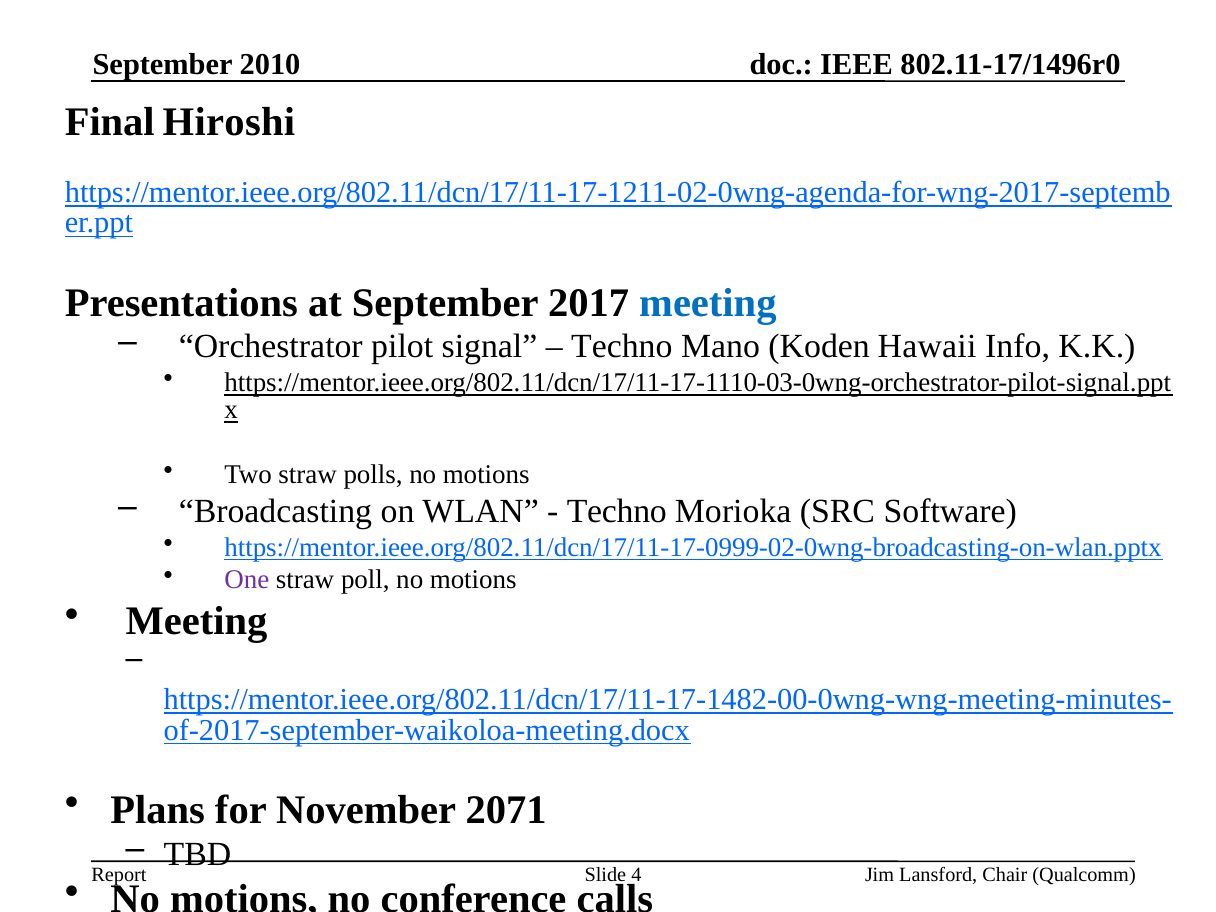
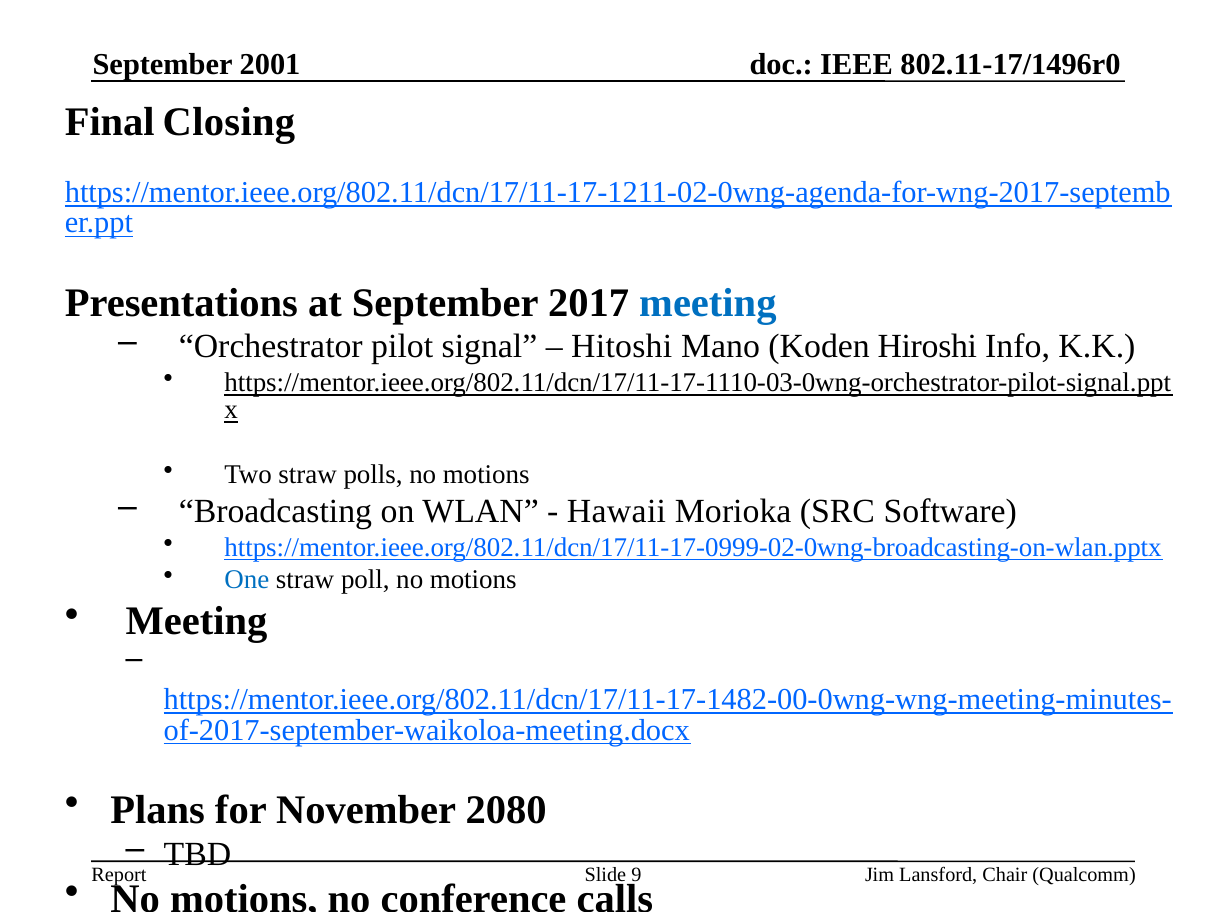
2010: 2010 -> 2001 (270, 65)
Hiroshi: Hiroshi -> Closing (229, 122)
Techno: Techno -> Hitoshi (622, 347)
Hawaii: Hawaii -> Hiroshi (927, 347)
Techno: Techno -> Hawaii (617, 512)
One colour: purple -> blue (247, 580)
2071: 2071 -> 2080 (506, 810)
4: 4 -> 9 (636, 875)
